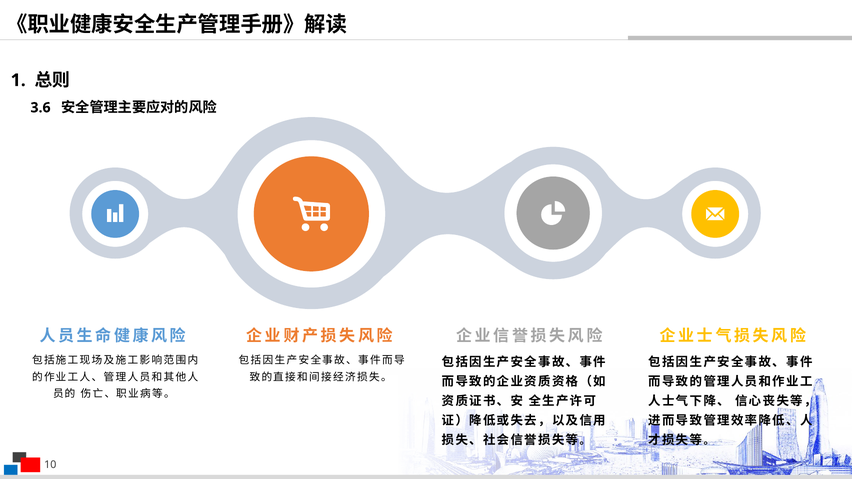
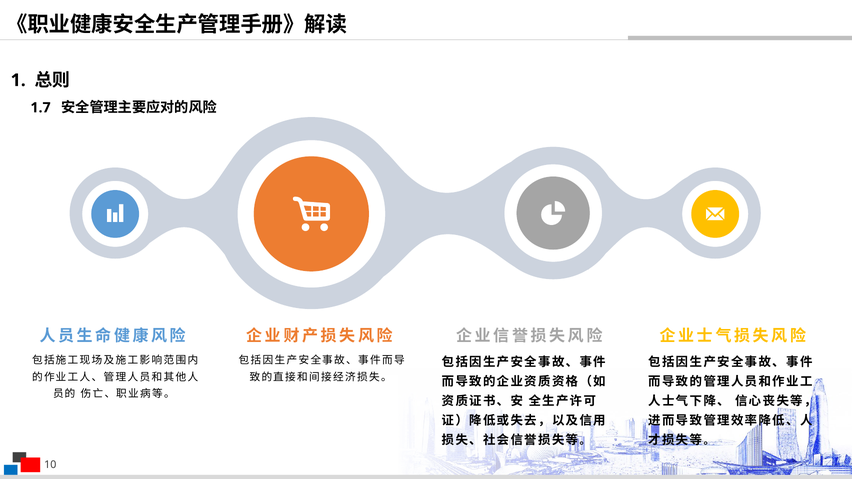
3.6: 3.6 -> 1.7 (41, 108)
